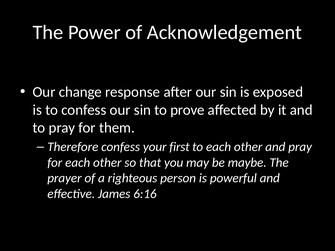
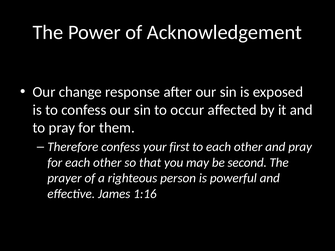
prove: prove -> occur (187, 110)
maybe: maybe -> second (247, 163)
6:16: 6:16 -> 1:16 (145, 194)
